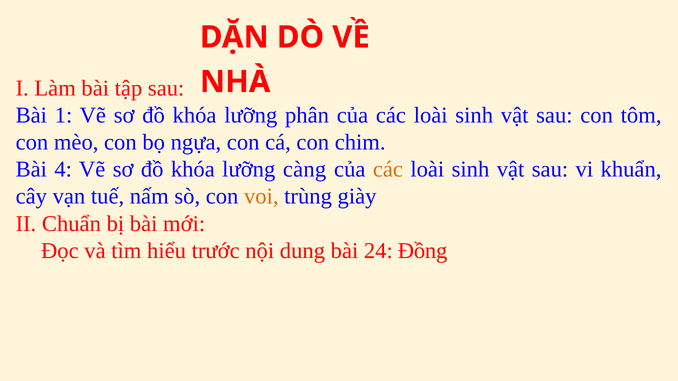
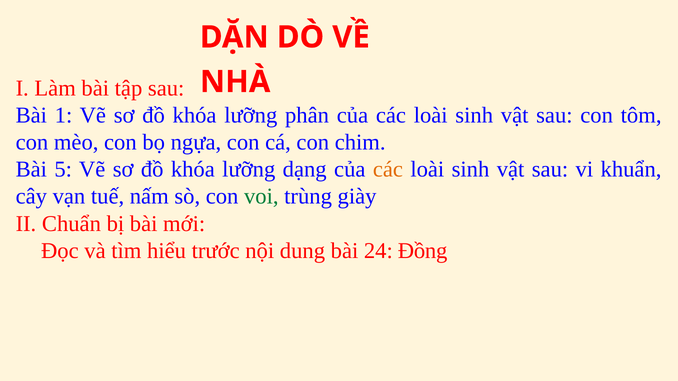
4: 4 -> 5 (63, 170)
càng: càng -> dạng (305, 170)
voi colour: orange -> green (261, 197)
